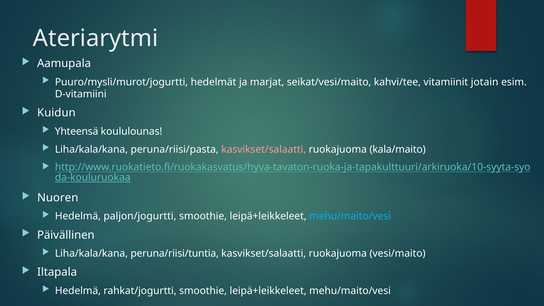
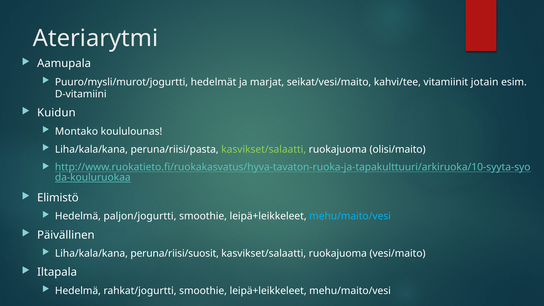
Yhteensä: Yhteensä -> Montako (77, 131)
kasvikset/salaatti colour: pink -> light green (264, 149)
kala/maito: kala/maito -> olisi/maito (398, 149)
Nuoren: Nuoren -> Elimistö (58, 198)
peruna/riisi/tuntia: peruna/riisi/tuntia -> peruna/riisi/suosit (175, 253)
